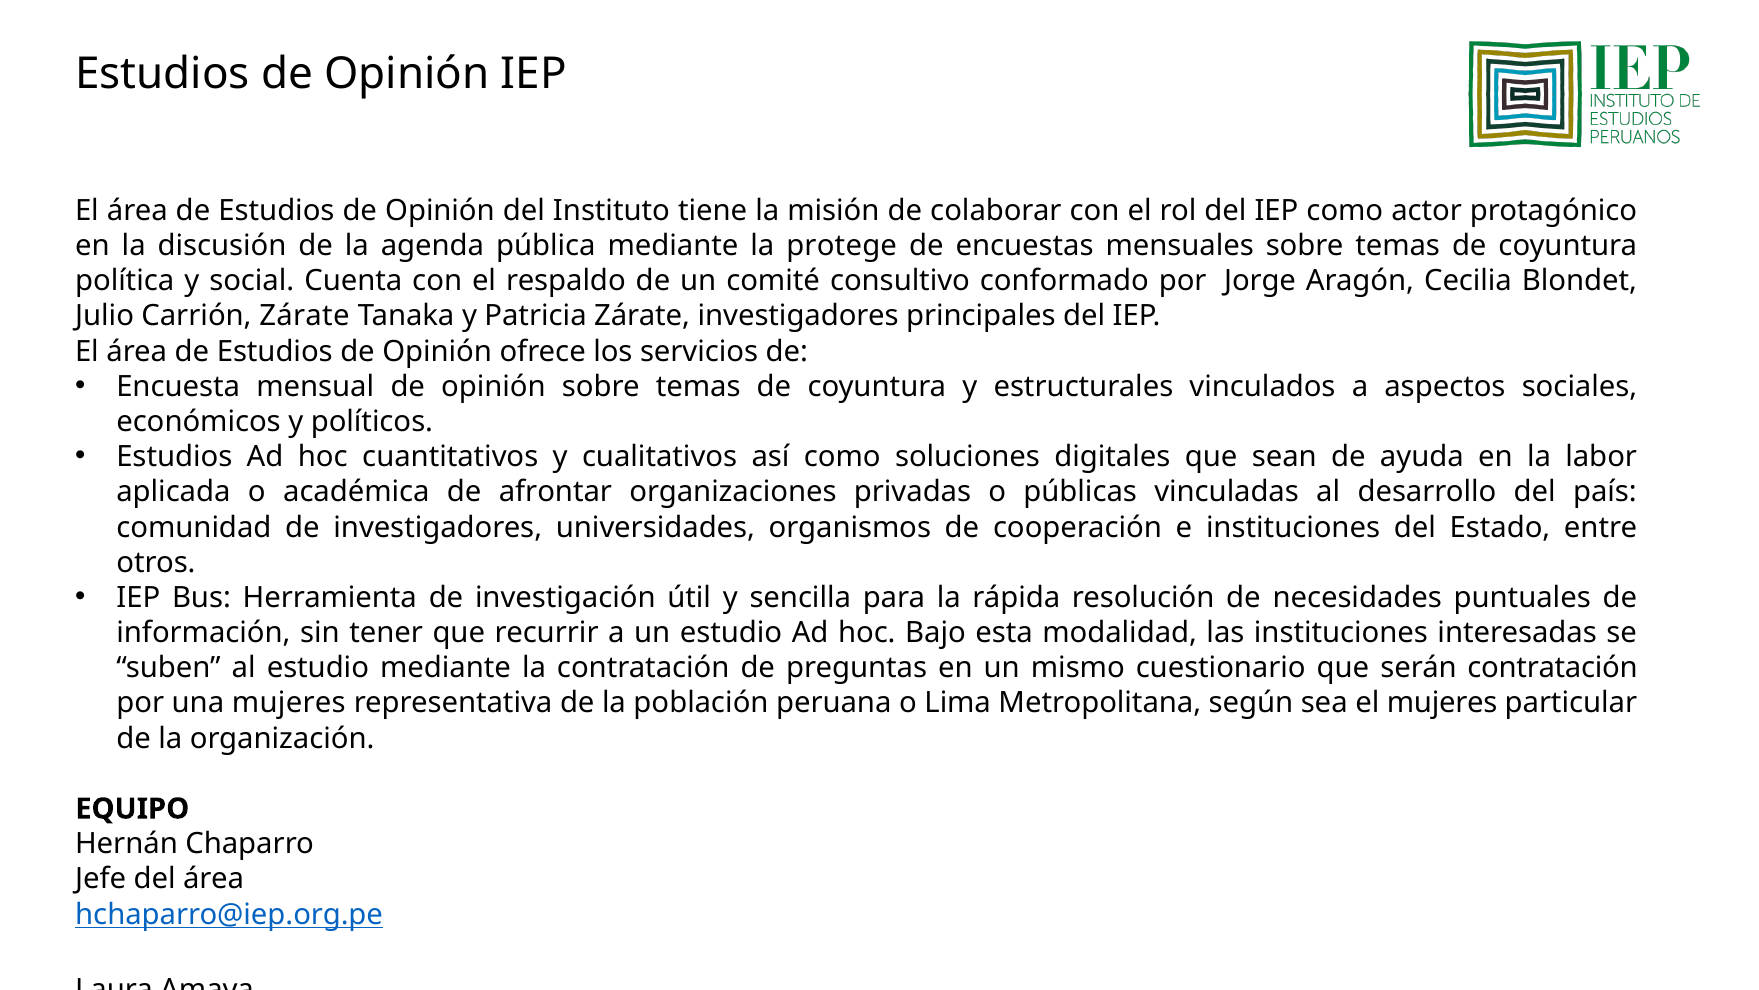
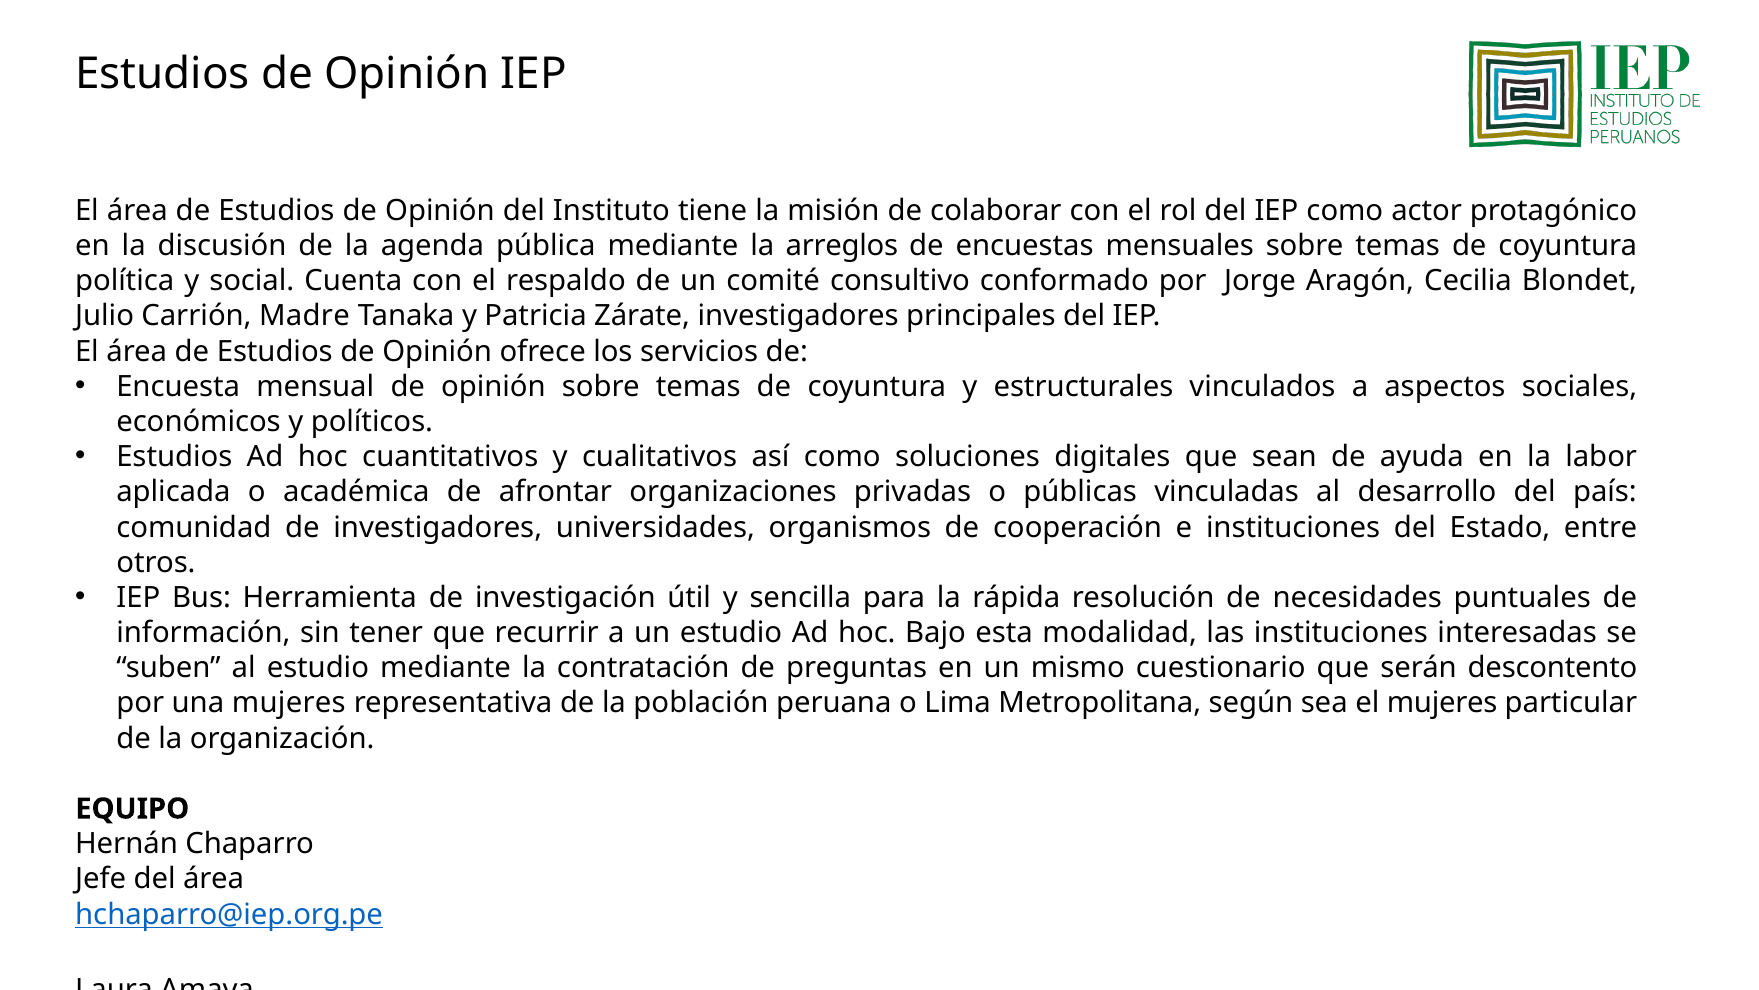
protege: protege -> arreglos (842, 246)
Carrión Zárate: Zárate -> Madre (304, 316)
serán contratación: contratación -> descontento (1553, 668)
